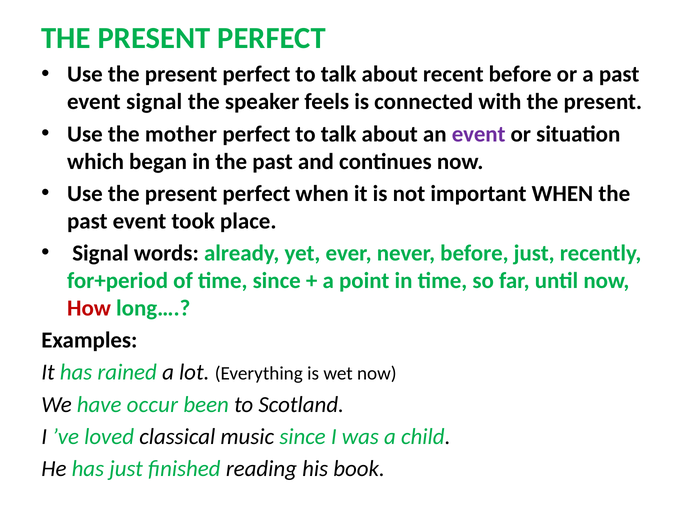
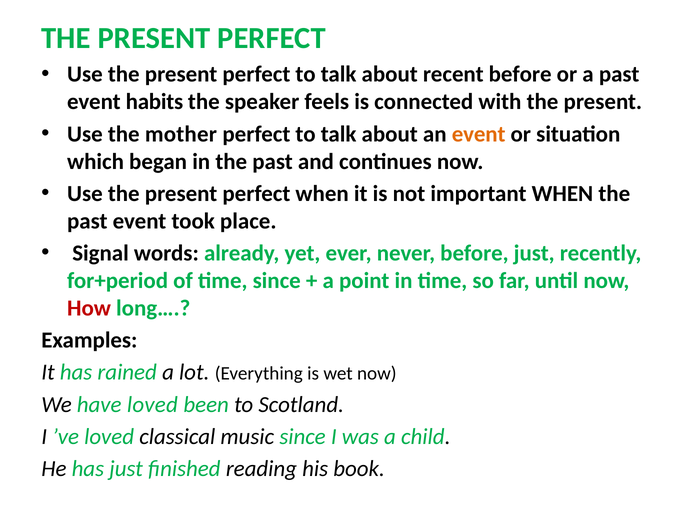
event signal: signal -> habits (154, 102)
event colour: purple -> orange (479, 134)
have occur: occur -> loved (152, 404)
